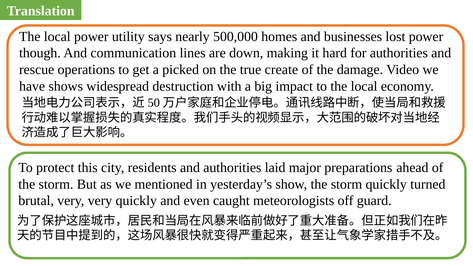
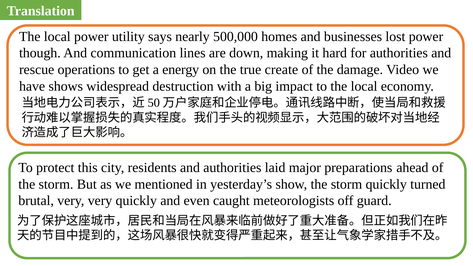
picked: picked -> energy (181, 70)
